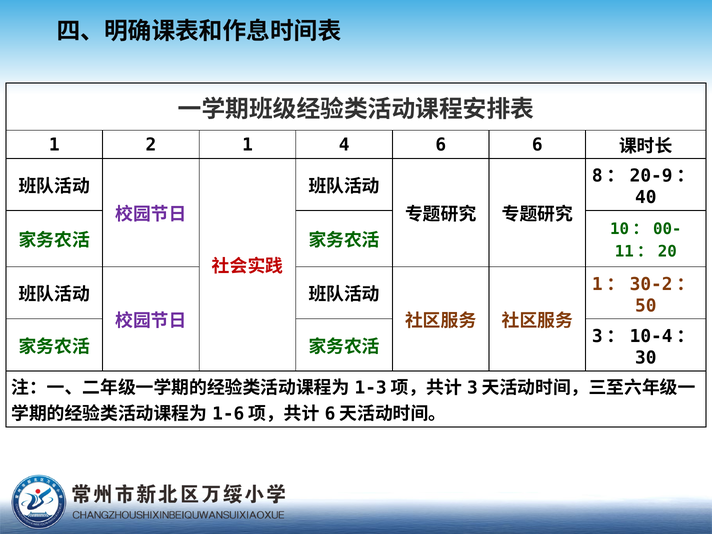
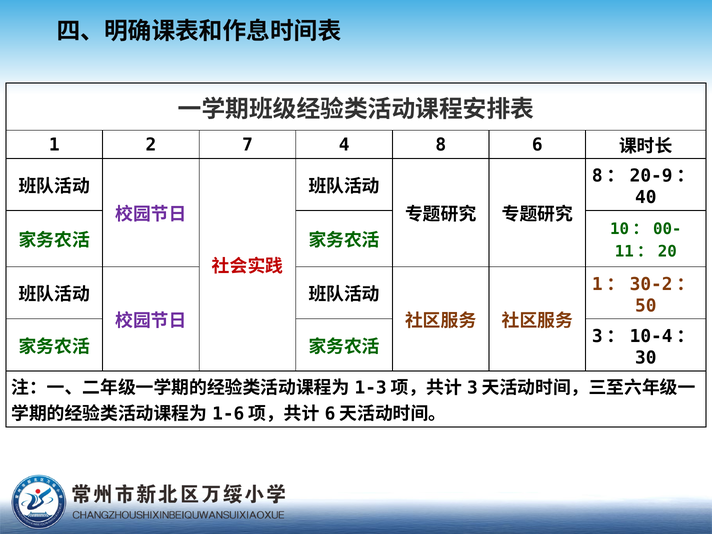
2 1: 1 -> 7 (248, 145)
4 6: 6 -> 8 (441, 145)
